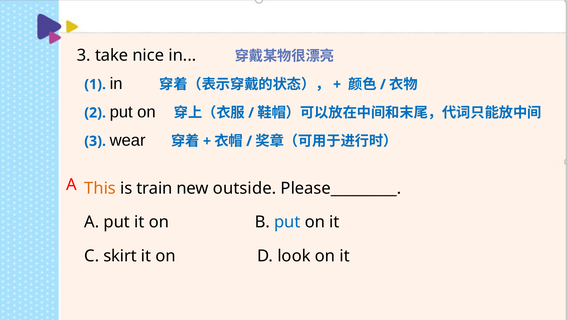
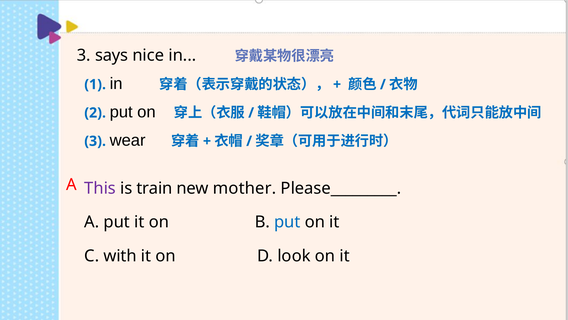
take: take -> says (112, 55)
This colour: orange -> purple (100, 188)
outside: outside -> mother (245, 188)
skirt: skirt -> with (120, 256)
